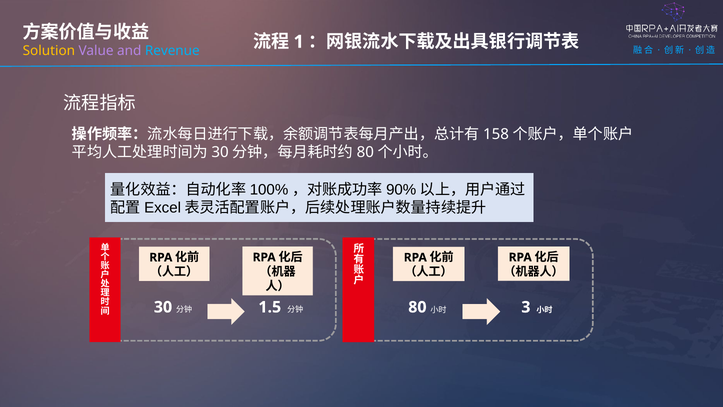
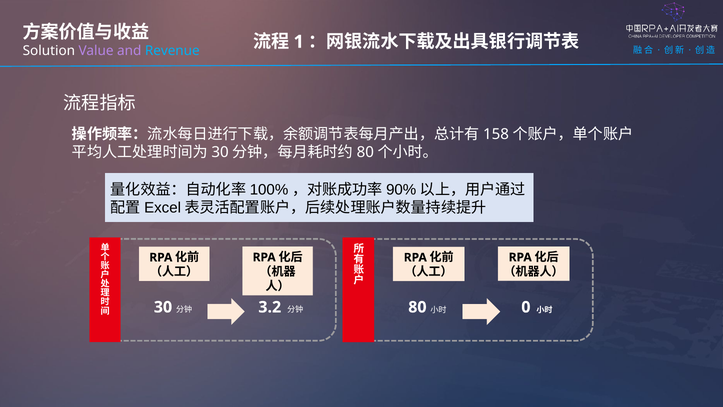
Solution colour: yellow -> white (49, 51)
3: 3 -> 0 (526, 307)
1.5: 1.5 -> 3.2 (270, 307)
